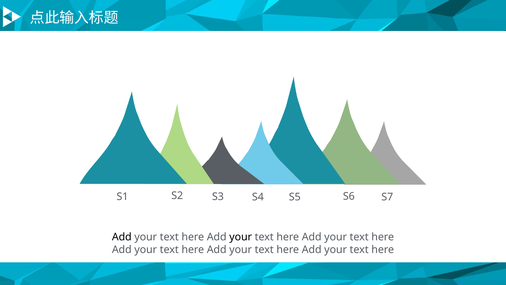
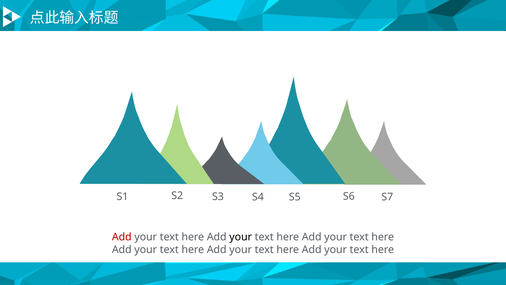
Add colour: black -> red (122, 237)
